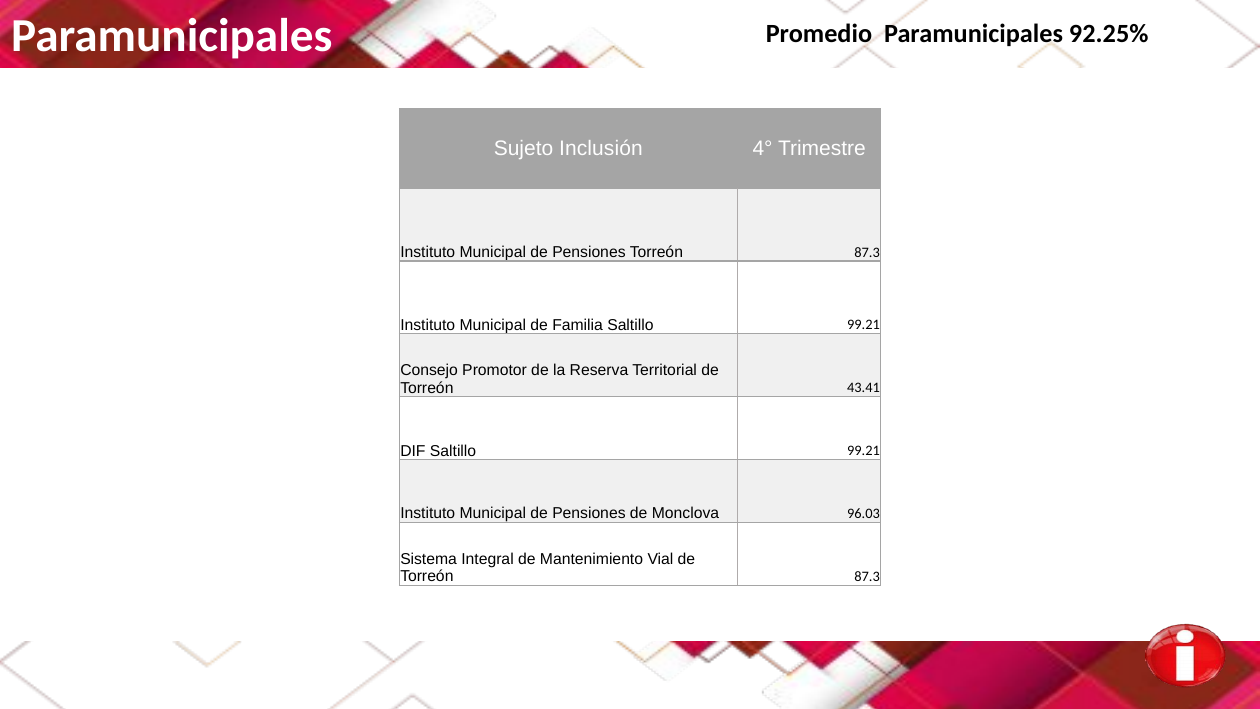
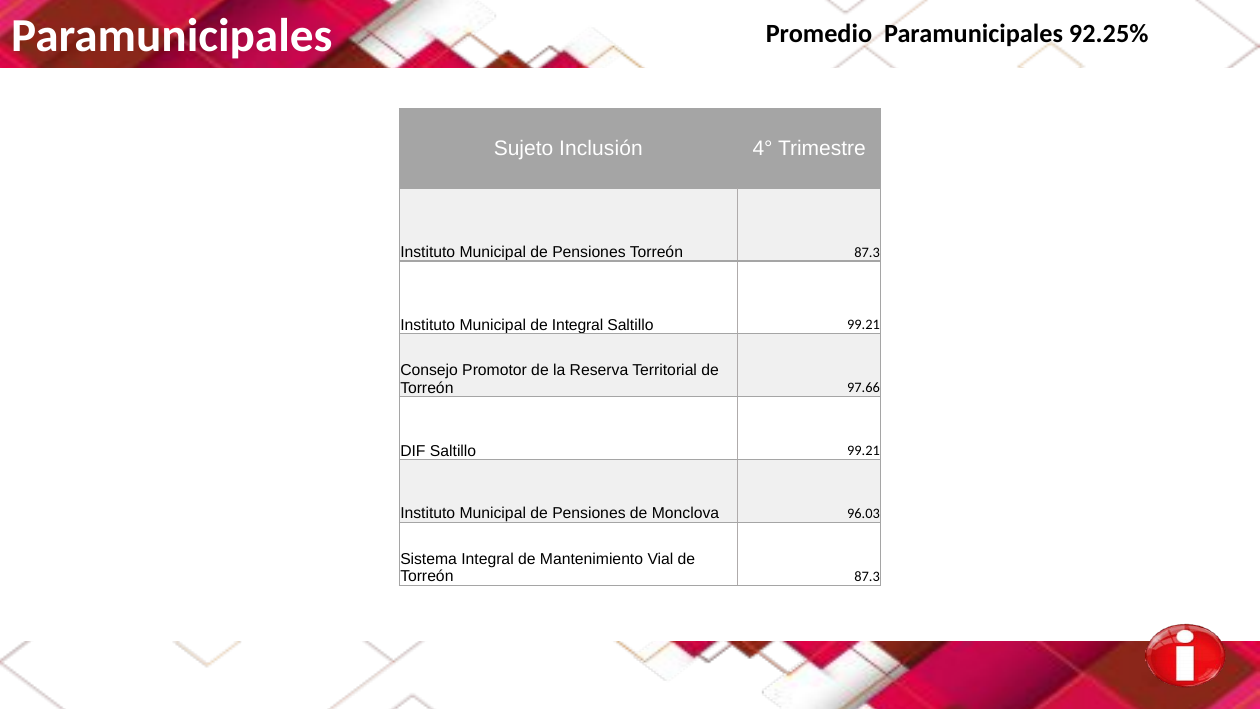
de Familia: Familia -> Integral (578, 325)
43.41: 43.41 -> 97.66 (864, 388)
